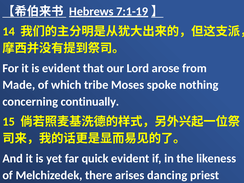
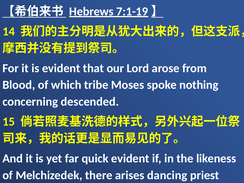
Made: Made -> Blood (19, 85)
continually: continually -> descended (90, 102)
